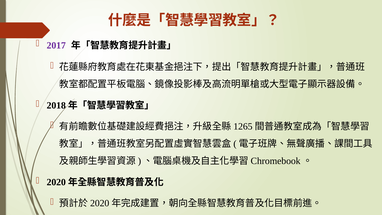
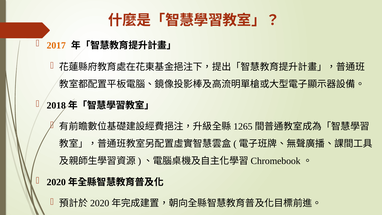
2017 colour: purple -> orange (56, 45)
